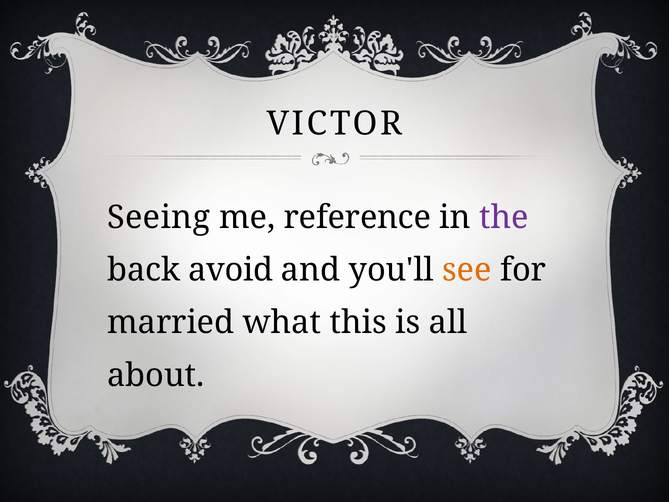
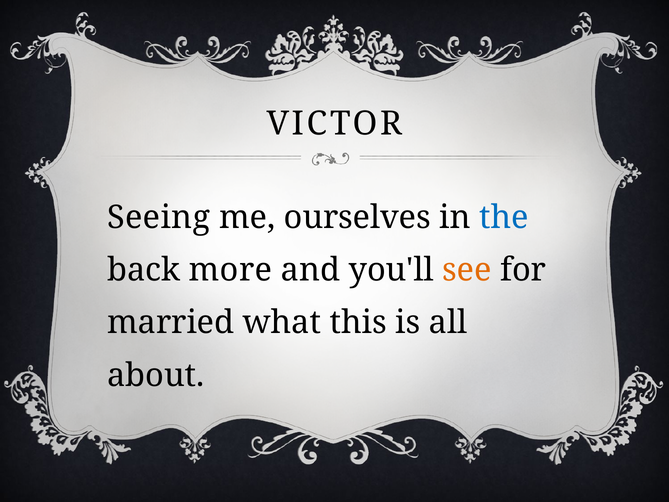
reference: reference -> ourselves (357, 217)
the colour: purple -> blue (504, 217)
avoid: avoid -> more (230, 270)
